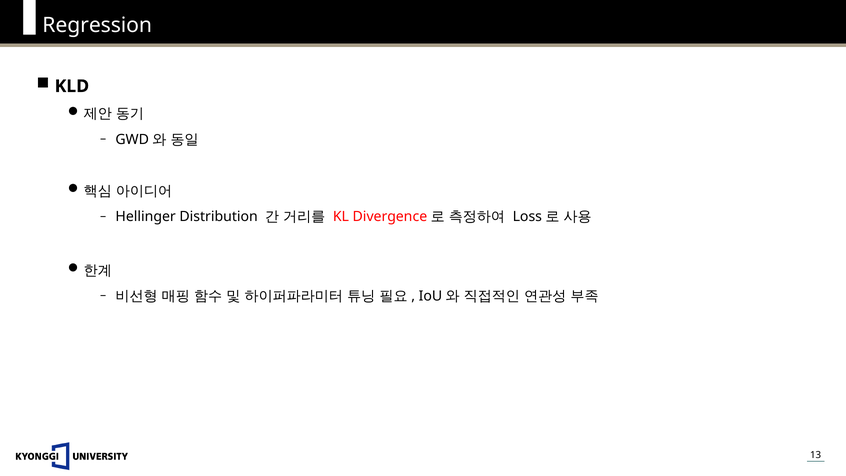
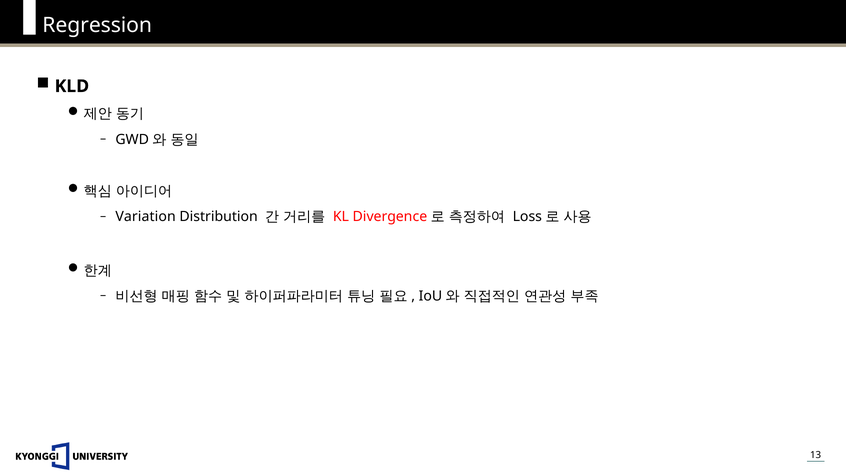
Hellinger: Hellinger -> Variation (146, 217)
